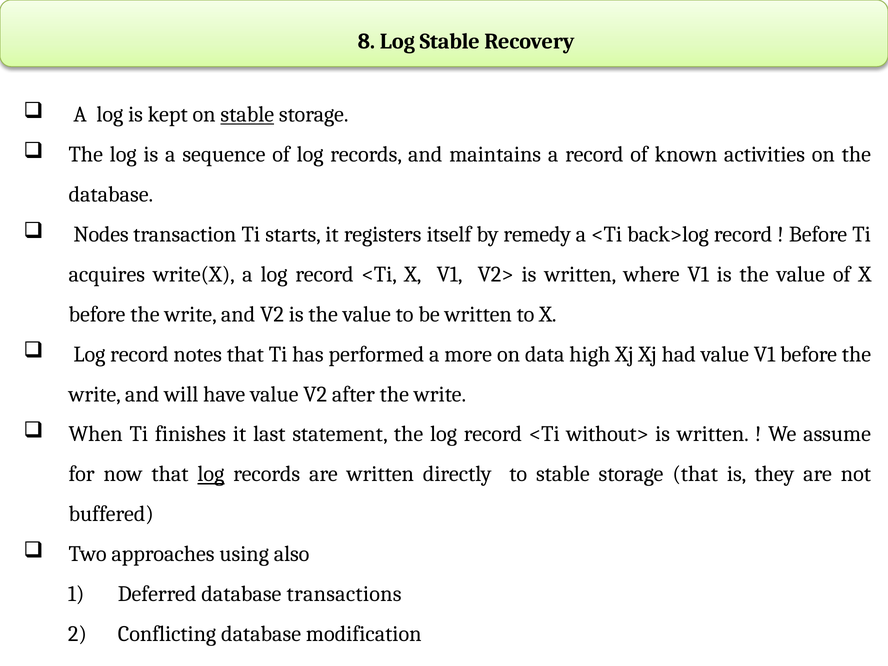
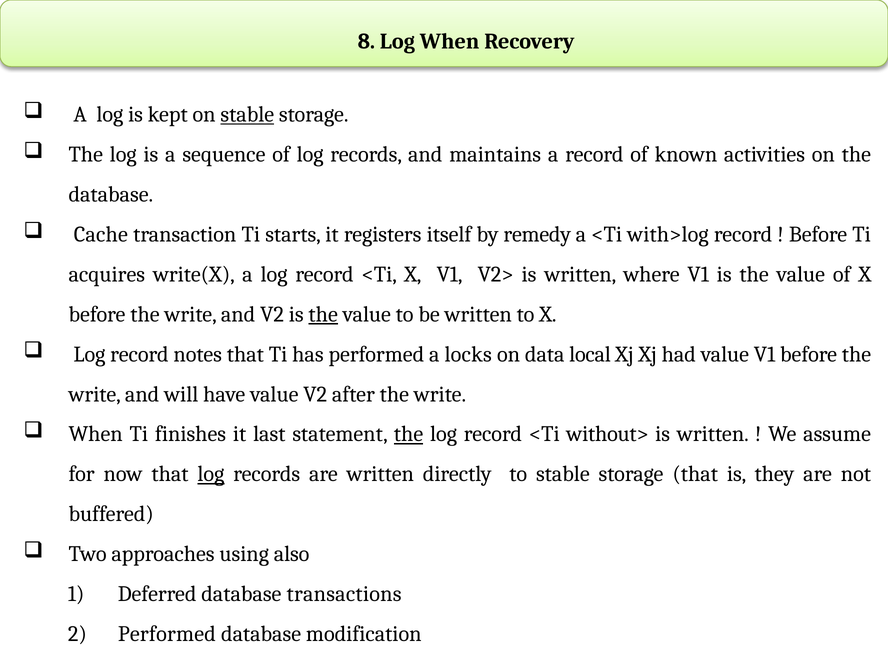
Log Stable: Stable -> When (450, 41)
Nodes: Nodes -> Cache (101, 234)
back>log: back>log -> with>log (668, 234)
the underline: none -> present (323, 314)
more: more -> locks (468, 354)
high: high -> local (590, 354)
the underline: none -> present (409, 434)
Conflicting: Conflicting -> Performed (167, 634)
